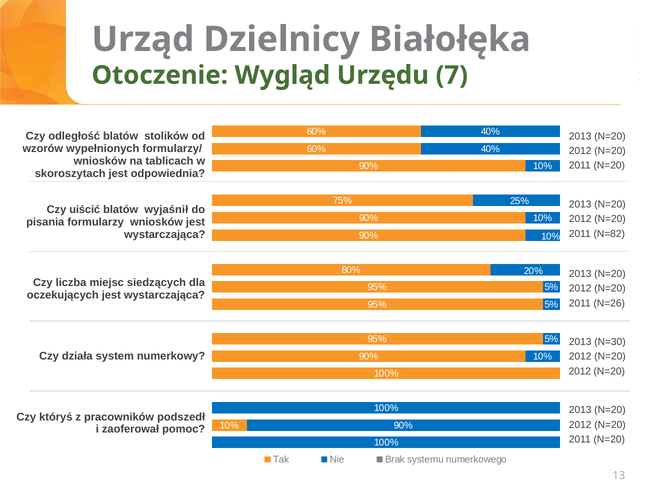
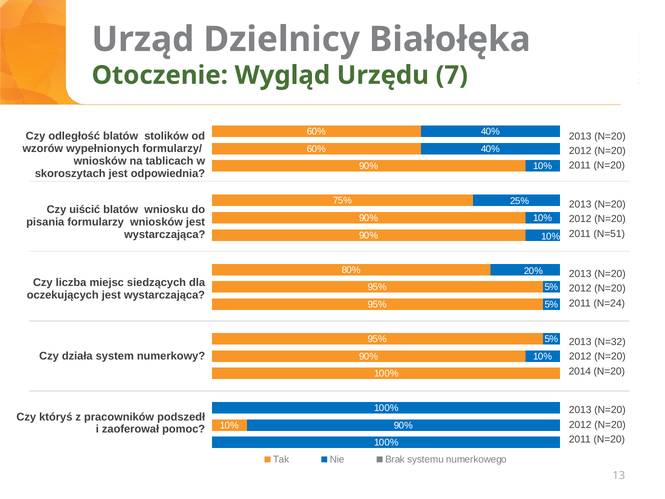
wyjaśnił: wyjaśnił -> wniosku (166, 209)
N=82: N=82 -> N=51 (609, 234)
N=26: N=26 -> N=24 (609, 303)
N=30: N=30 -> N=32 (610, 342)
2012: 2012 -> 2014 (580, 371)
